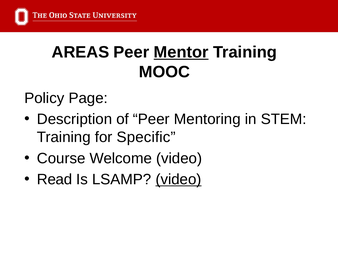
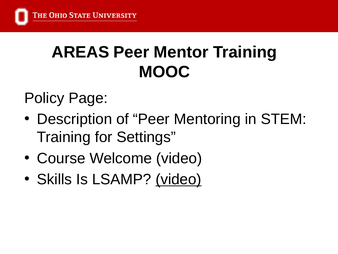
Mentor underline: present -> none (181, 52)
Specific: Specific -> Settings (146, 137)
Read: Read -> Skills (54, 179)
